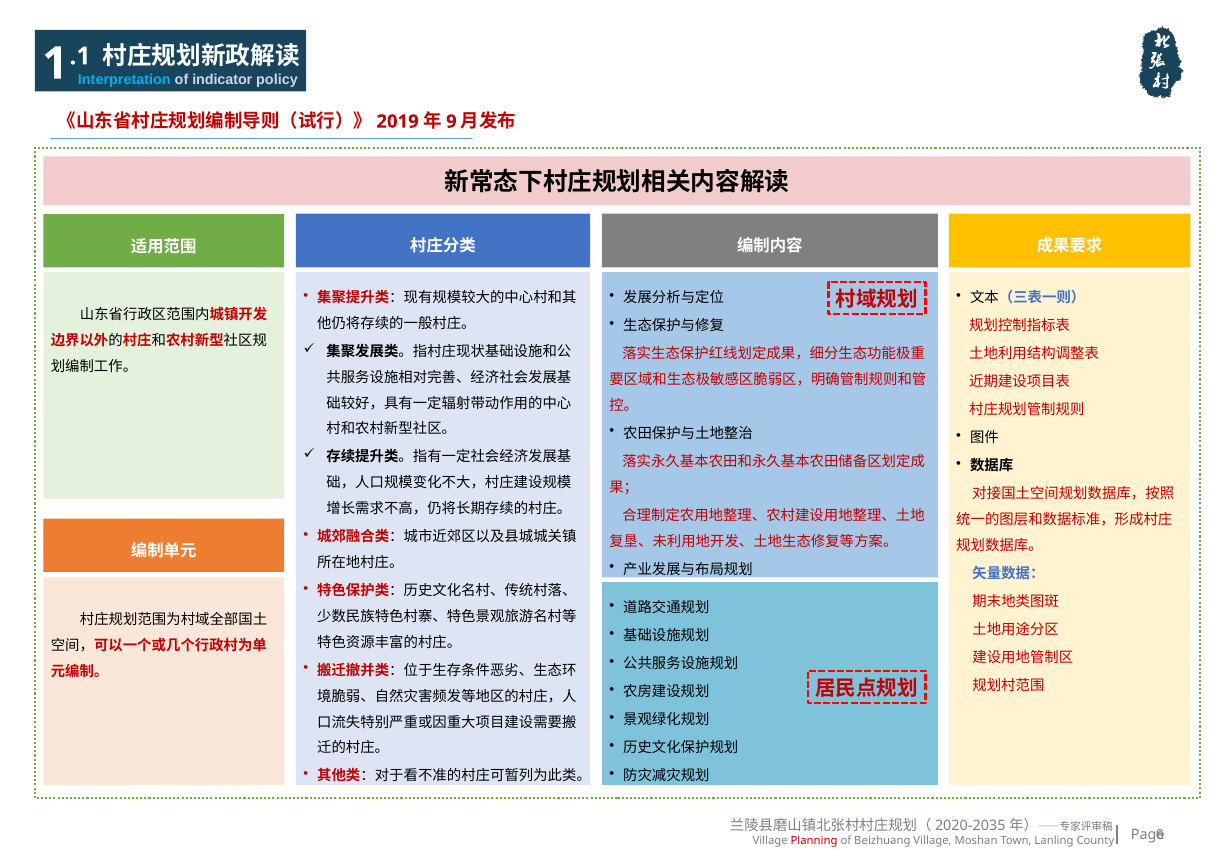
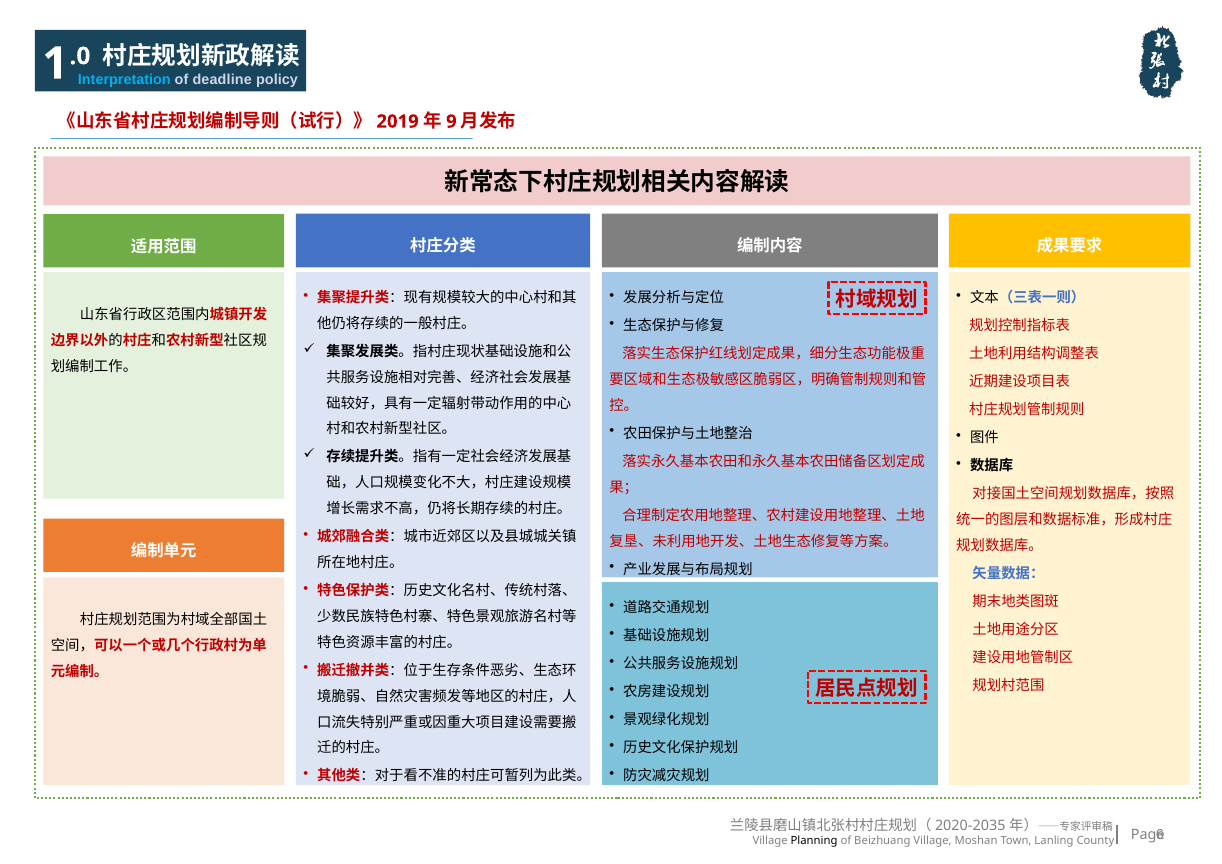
.1: .1 -> .0 (80, 56)
indicator: indicator -> deadline (222, 80)
Planning colour: red -> black (814, 841)
